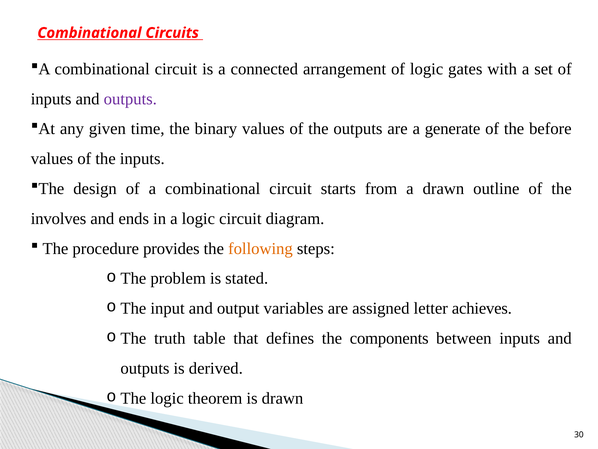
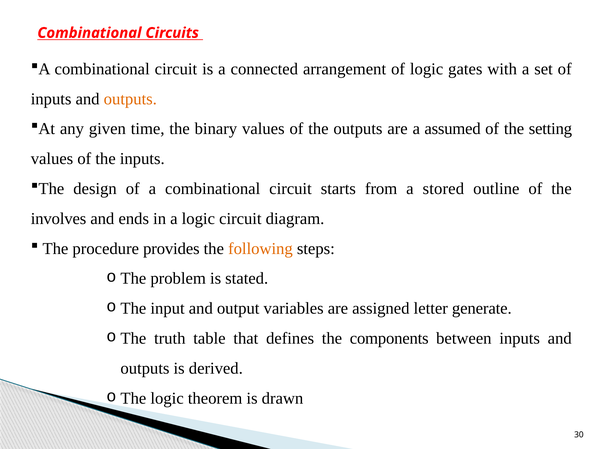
outputs colour: purple -> orange (130, 99)
generate: generate -> assumed (453, 129)
before: before -> setting (550, 129)
a drawn: drawn -> stored (443, 188)
achieves: achieves -> generate (482, 308)
